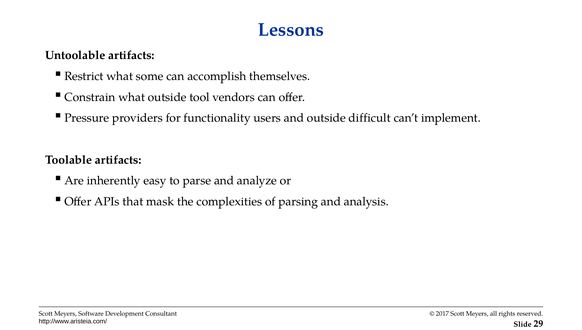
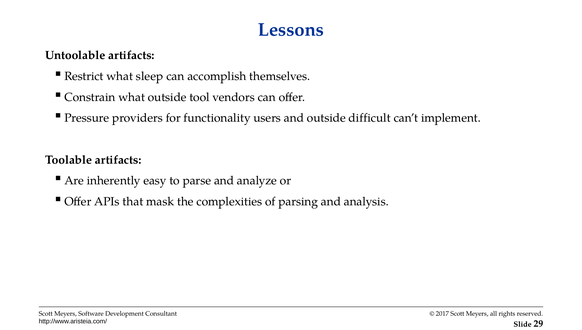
some: some -> sleep (150, 76)
